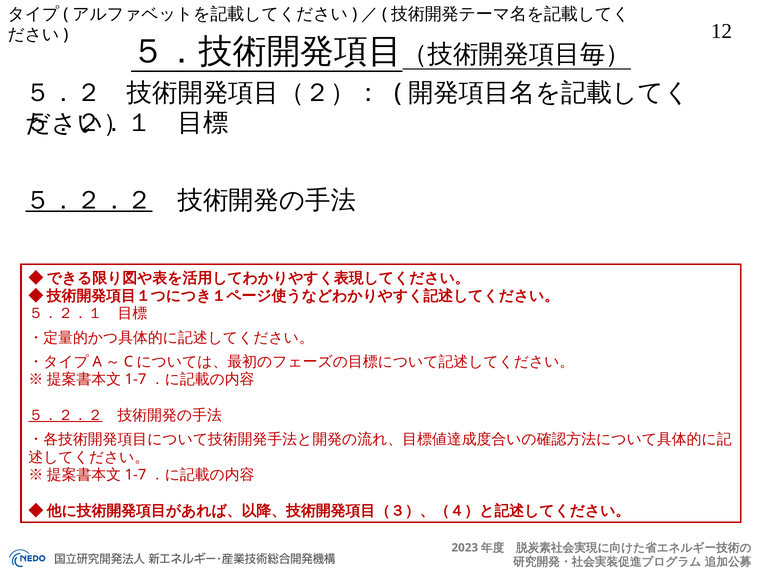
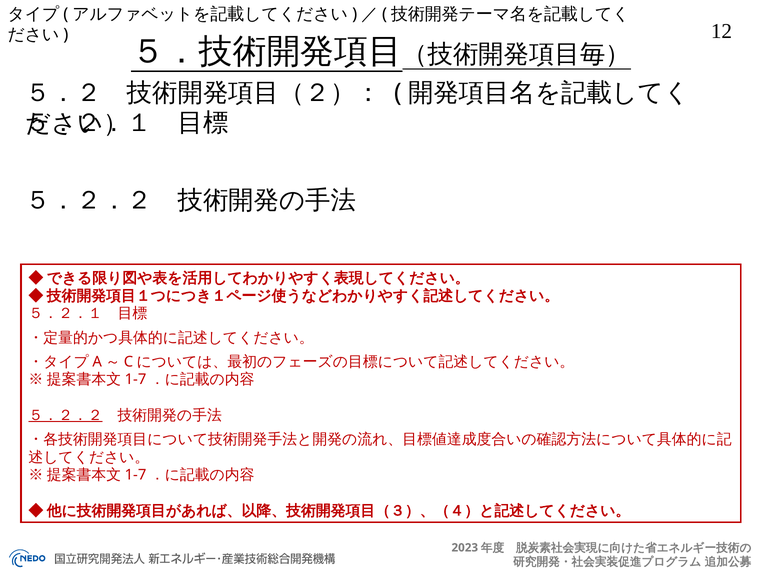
５．２．２ underline: present -> none (89, 200)
